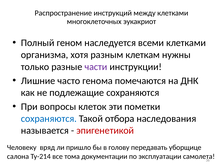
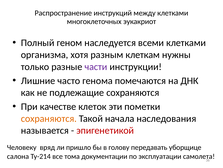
вопросы: вопросы -> качестве (58, 106)
сохраняются colour: blue -> orange (49, 118)
отбора: отбора -> начала (120, 118)
